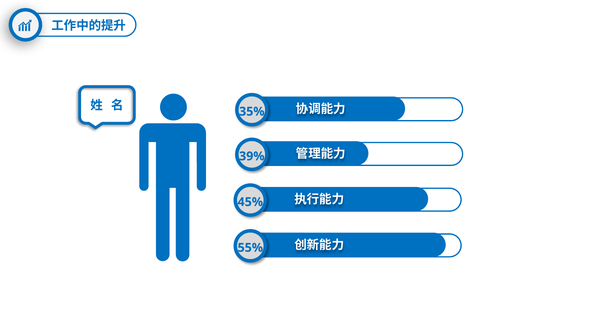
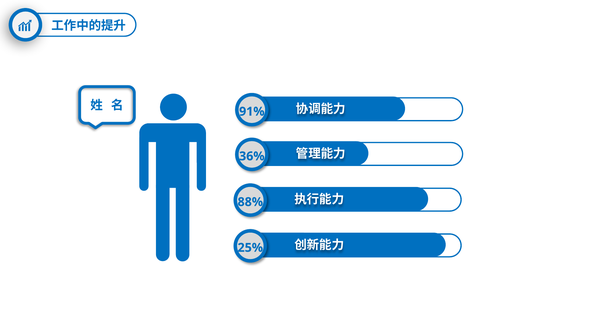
35%: 35% -> 91% (252, 111)
39%: 39% -> 36% (252, 156)
45%: 45% -> 88% (250, 202)
55%: 55% -> 25% (250, 247)
